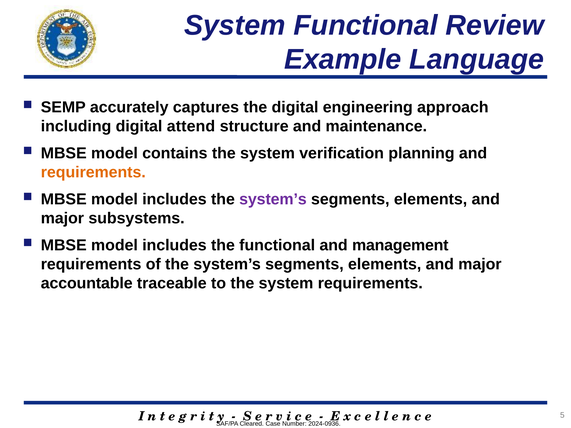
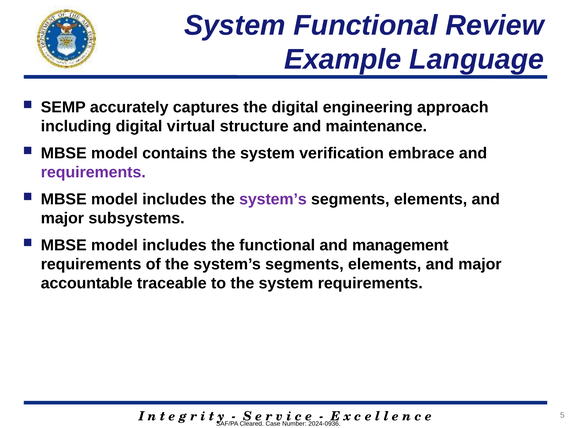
attend: attend -> virtual (191, 126)
planning: planning -> embrace (421, 153)
requirements colour: orange -> purple (93, 173)
